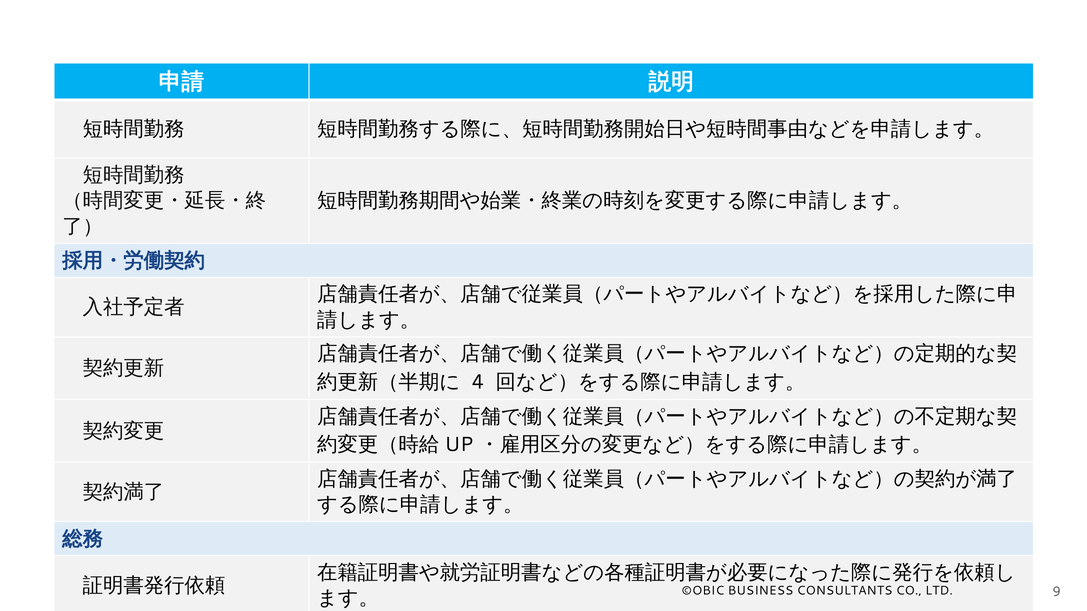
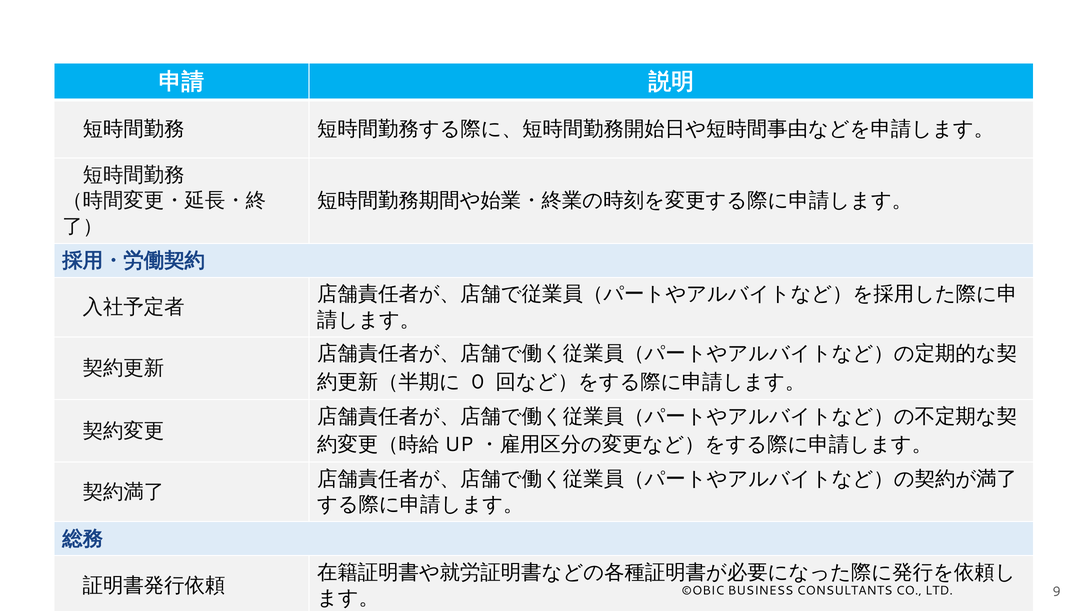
4: 4 -> 0 (478, 382)
